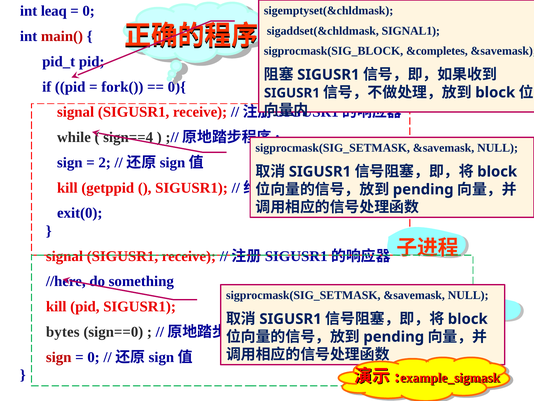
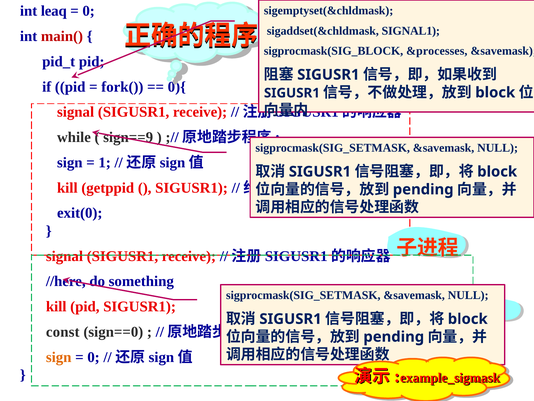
&completes: &completes -> &processes (437, 51)
sign==4: sign==4 -> sign==9 (128, 137)
2: 2 -> 1 (105, 162)
bytes: bytes -> const (63, 332)
sign colour: red -> orange (59, 357)
